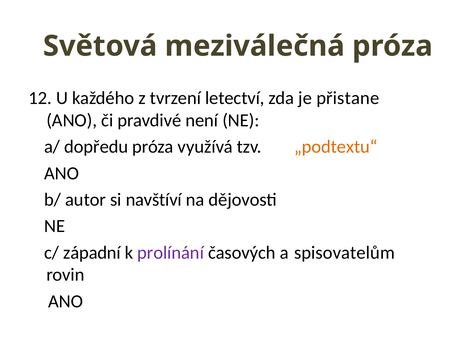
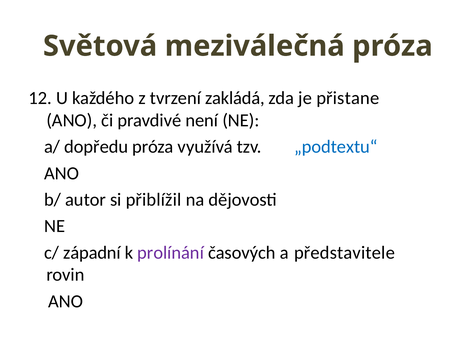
letectví: letectví -> zakládá (235, 98)
„podtextu“ colour: orange -> blue (336, 147)
navštíví: navštíví -> přiblížil (154, 200)
spisovatelům: spisovatelům -> představitele (344, 253)
